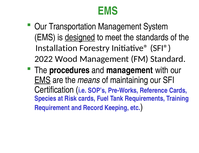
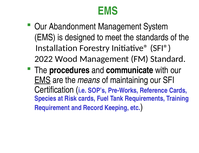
Transportation: Transportation -> Abandonment (72, 27)
designed underline: present -> none (80, 38)
and management: management -> communicate (130, 71)
